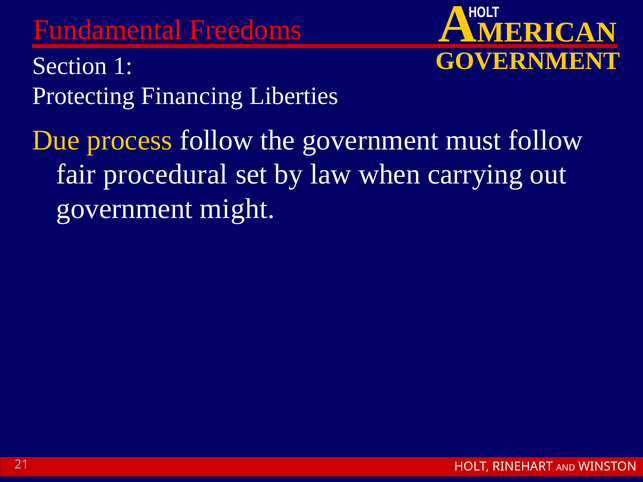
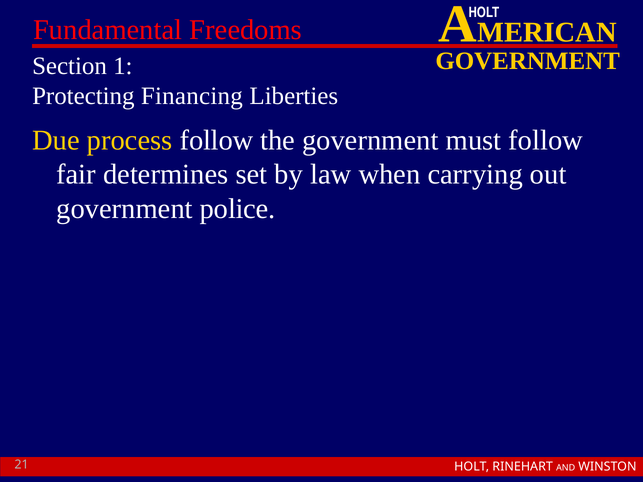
procedural: procedural -> determines (166, 175)
might: might -> police (238, 209)
